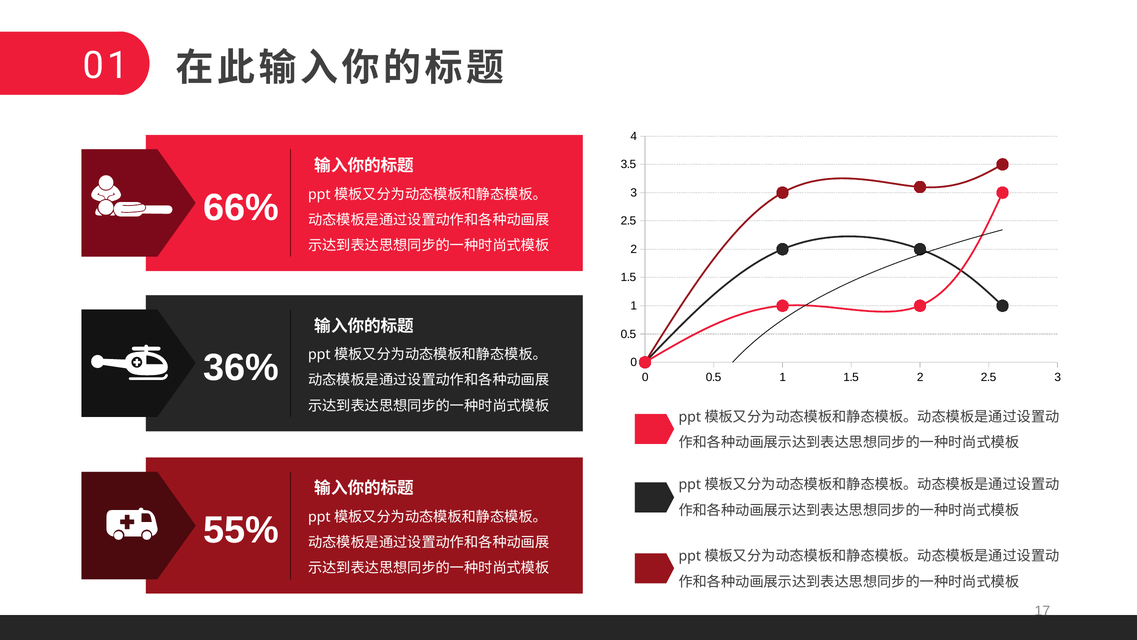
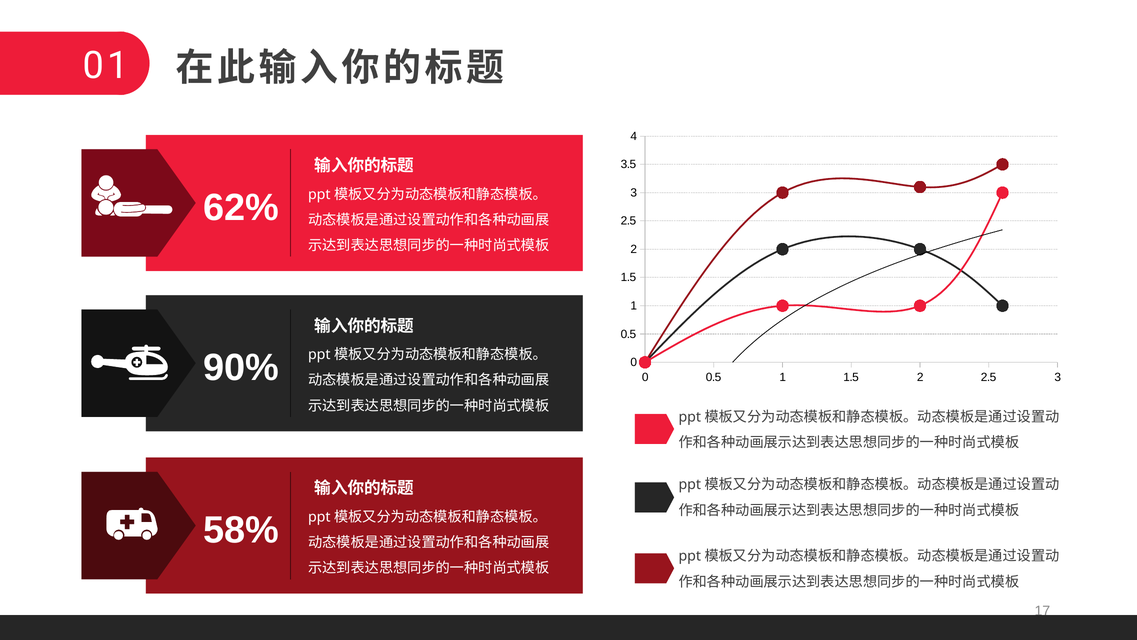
66%: 66% -> 62% (241, 208)
36%: 36% -> 90% (241, 368)
55%: 55% -> 58% (241, 530)
